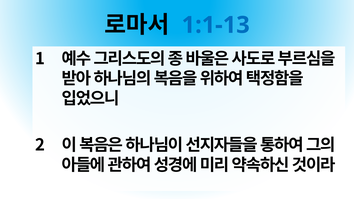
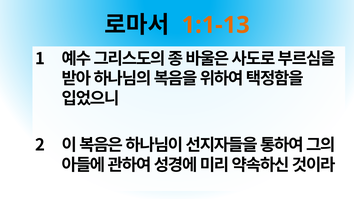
1:1-13 colour: blue -> orange (216, 25)
